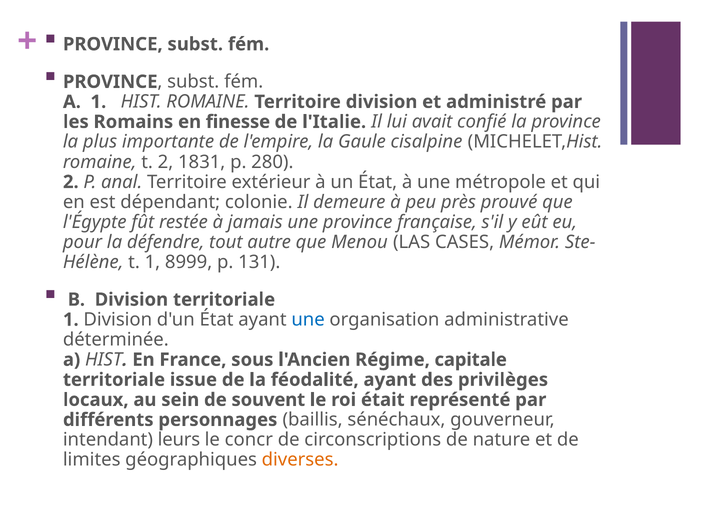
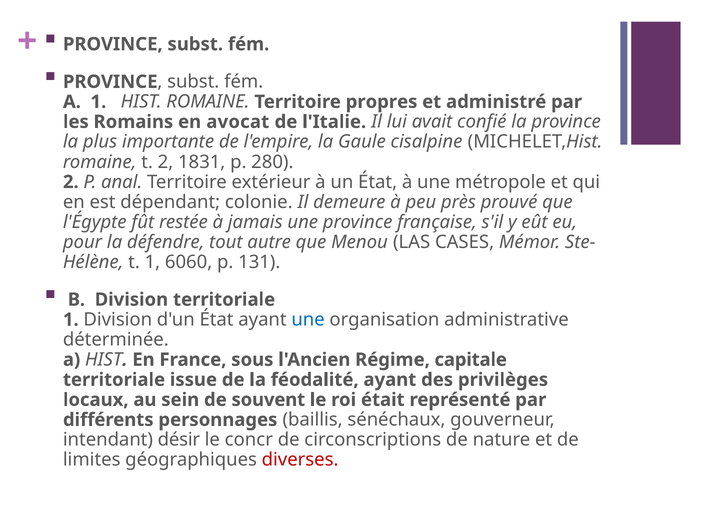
Territoire division: division -> propres (382, 102)
finesse: finesse -> avocat (238, 122)
8999: 8999 -> 6060 (189, 262)
leurs: leurs -> désir (179, 440)
diverses colour: orange -> red (300, 460)
